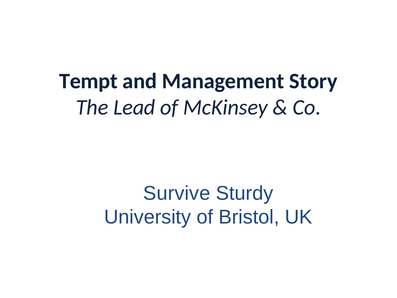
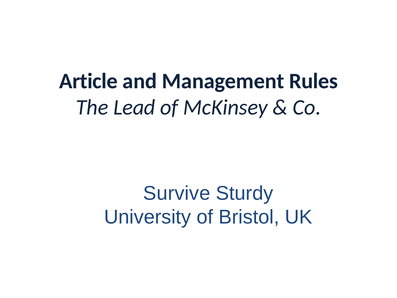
Tempt: Tempt -> Article (88, 81)
Story: Story -> Rules (313, 81)
